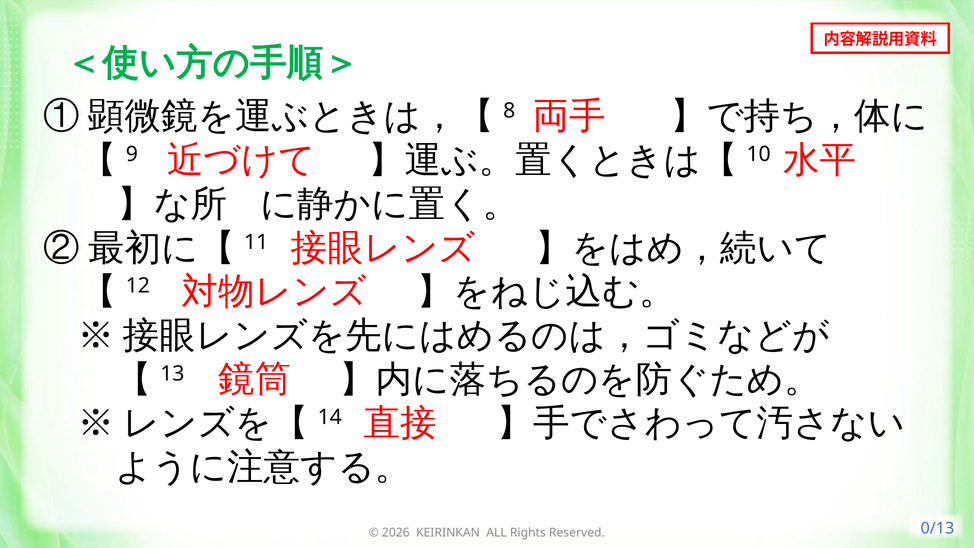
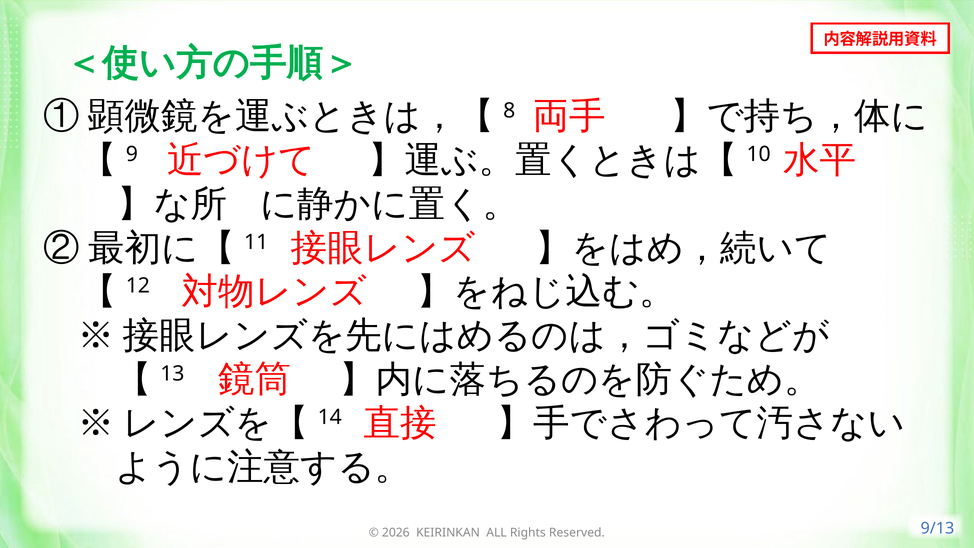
0/13: 0/13 -> 9/13 (937, 528)
